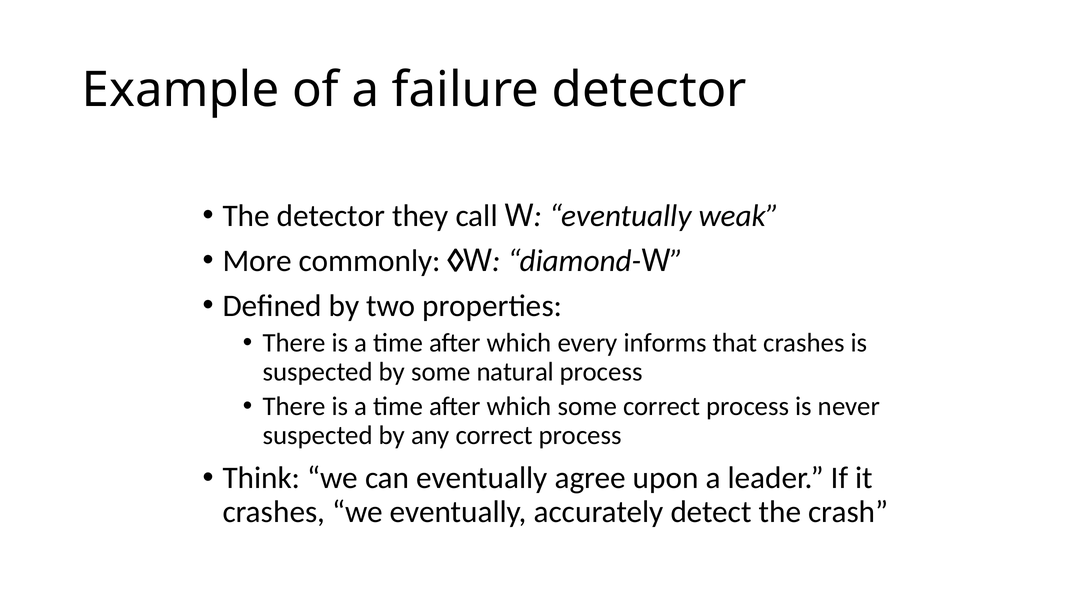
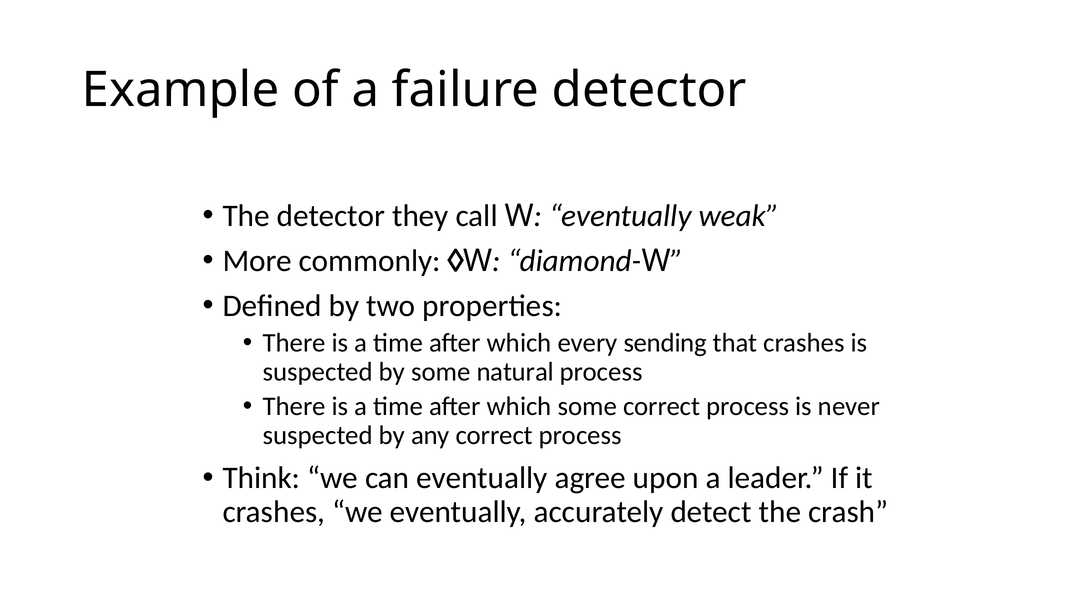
informs: informs -> sending (665, 343)
